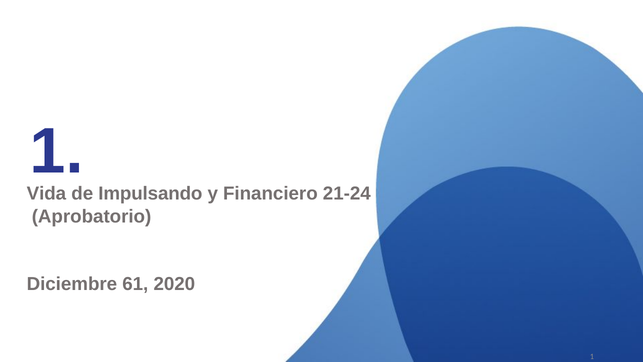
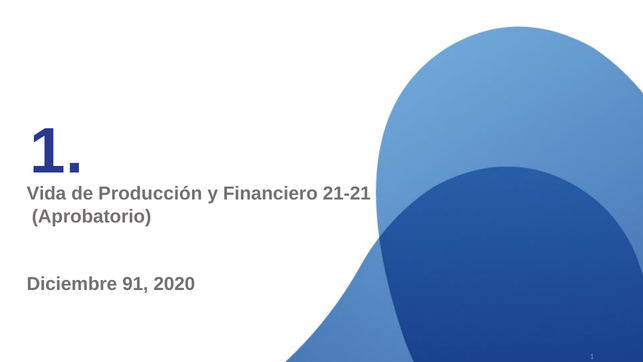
Impulsando: Impulsando -> Producción (150, 194)
21-24: 21-24 -> 21-21 (347, 194)
61: 61 -> 91 (135, 284)
